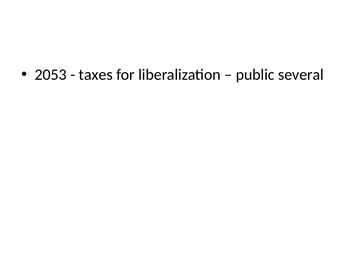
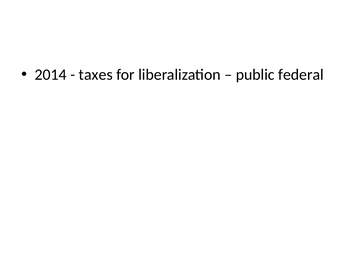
2053: 2053 -> 2014 (51, 75)
several: several -> federal (301, 75)
